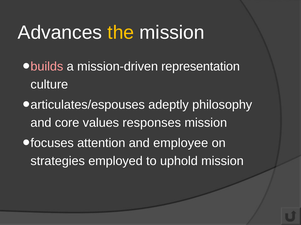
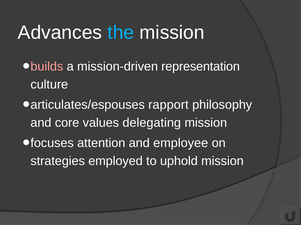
the colour: yellow -> light blue (121, 33)
adeptly: adeptly -> rapport (168, 105)
responses: responses -> delegating (152, 123)
